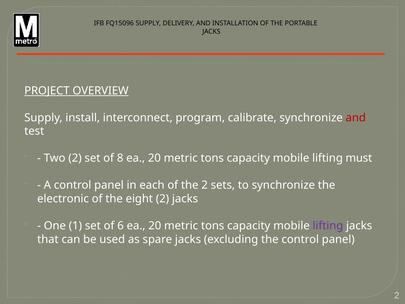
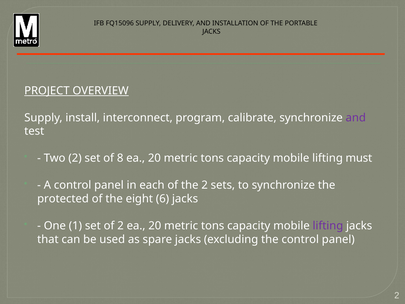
and colour: red -> purple (356, 118)
electronic: electronic -> protected (63, 199)
eight 2: 2 -> 6 (162, 199)
of 6: 6 -> 2 (121, 226)
